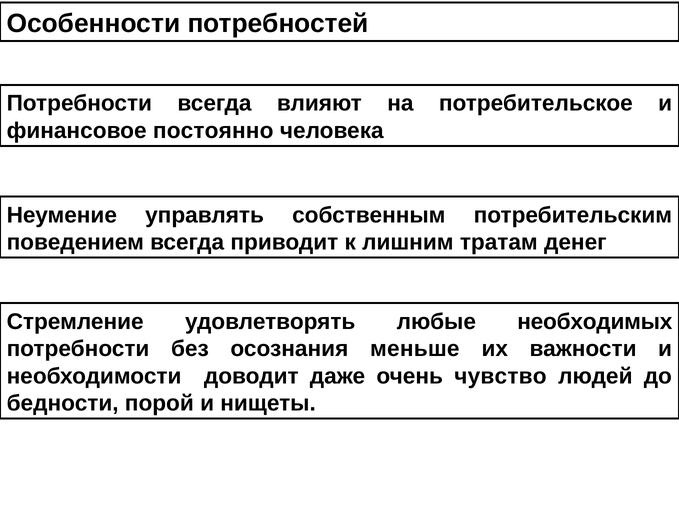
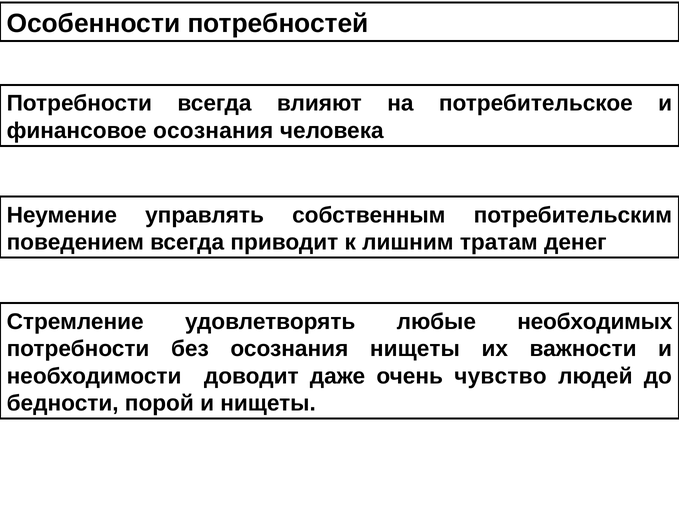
финансовое постоянно: постоянно -> осознания (213, 131)
осознания меньше: меньше -> нищеты (415, 348)
